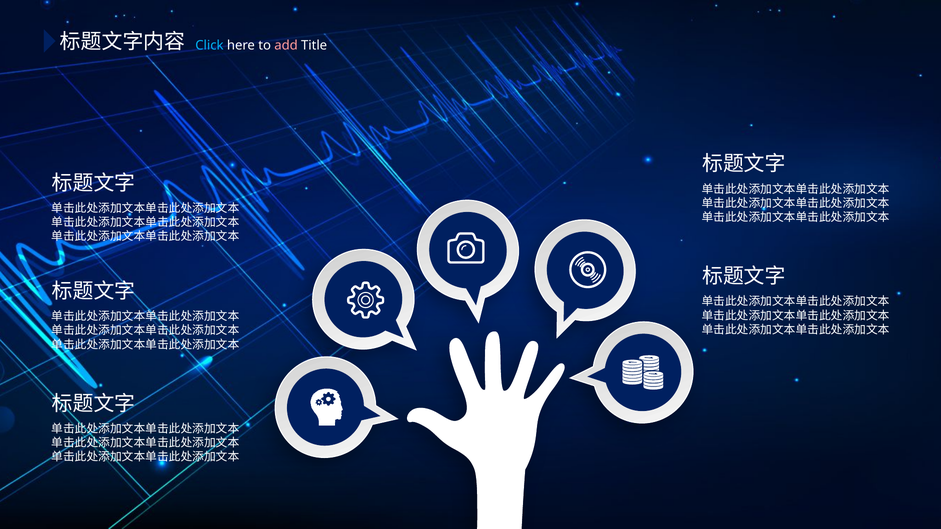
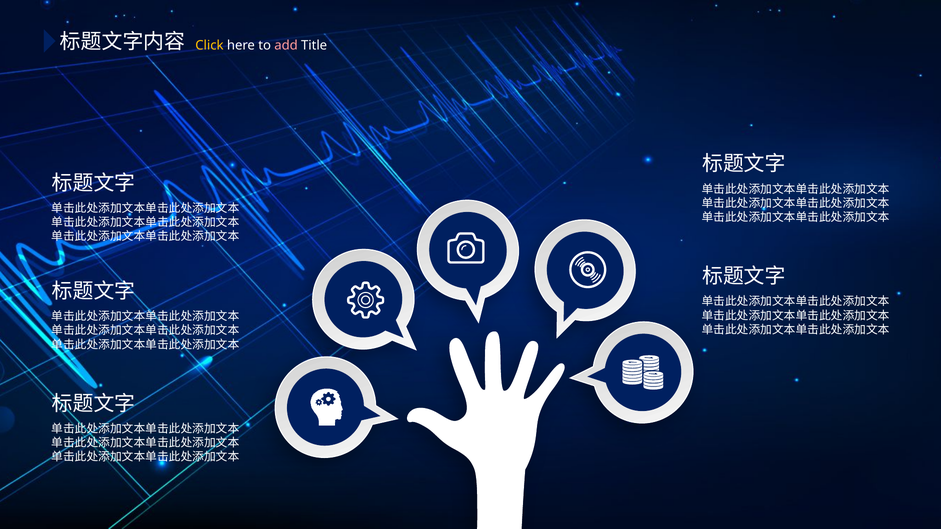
Click colour: light blue -> yellow (209, 45)
